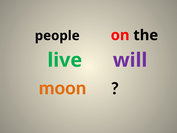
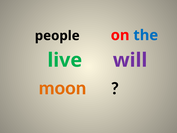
the colour: black -> blue (146, 35)
